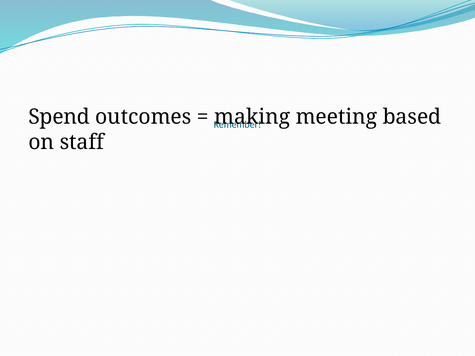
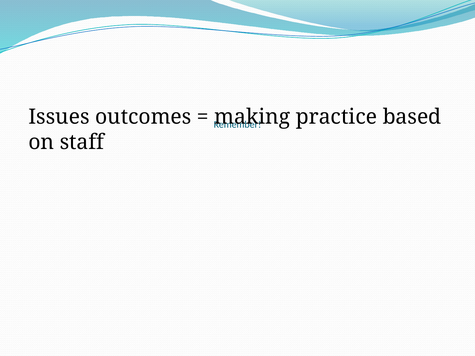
Spend: Spend -> Issues (59, 117)
meeting: meeting -> practice (336, 117)
